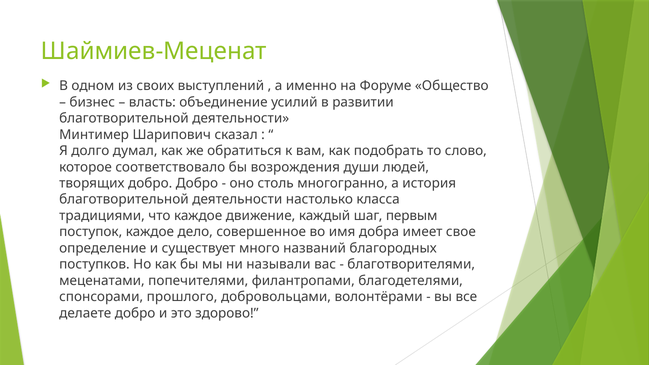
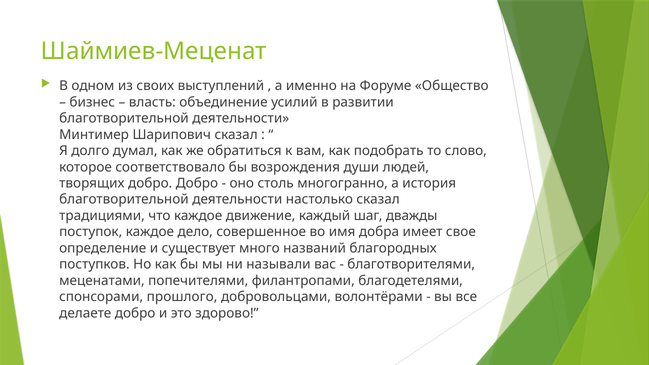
настолько класса: класса -> сказал (378, 200)
первым: первым -> дважды (412, 216)
